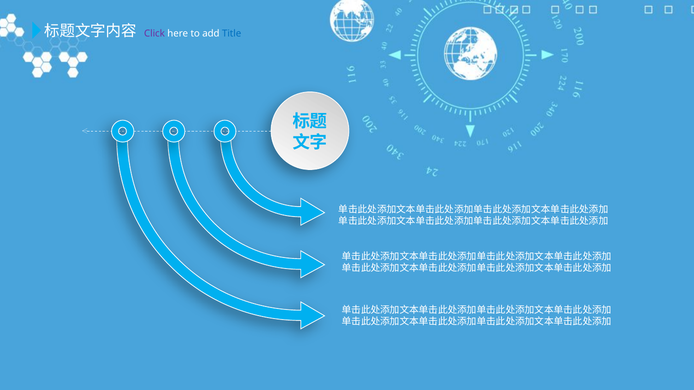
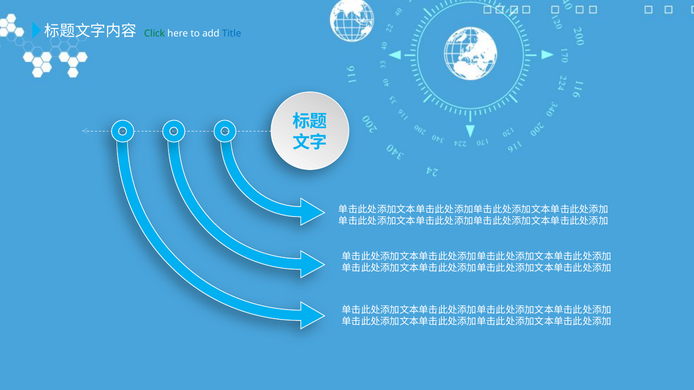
Click colour: purple -> green (154, 33)
